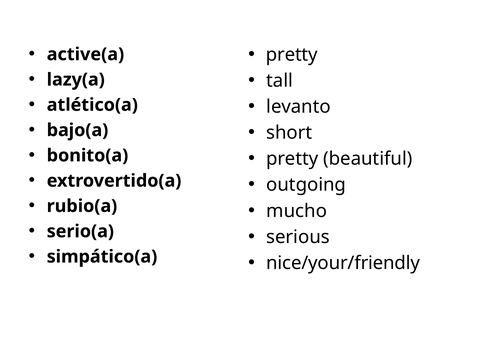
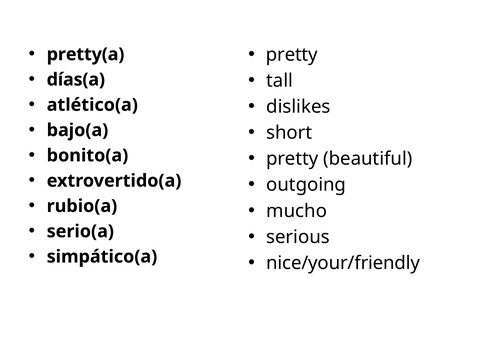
active(a: active(a -> pretty(a (86, 54)
lazy(a: lazy(a -> días(a (76, 80)
levanto: levanto -> dislikes (298, 107)
